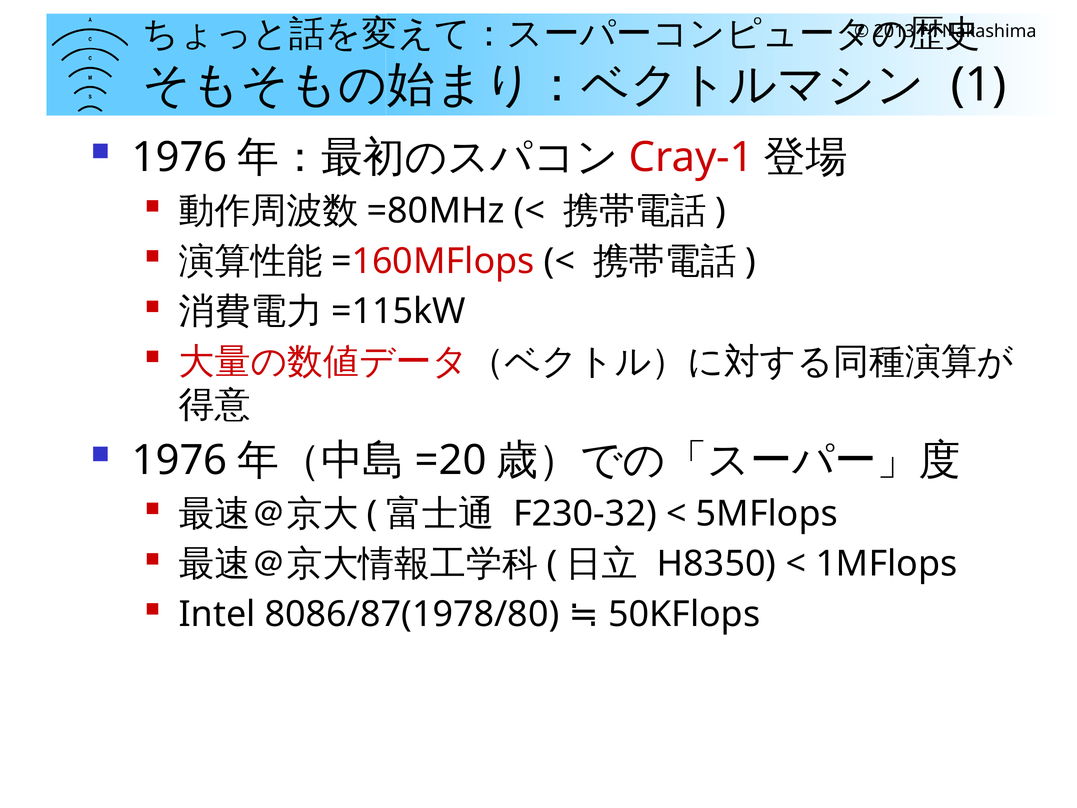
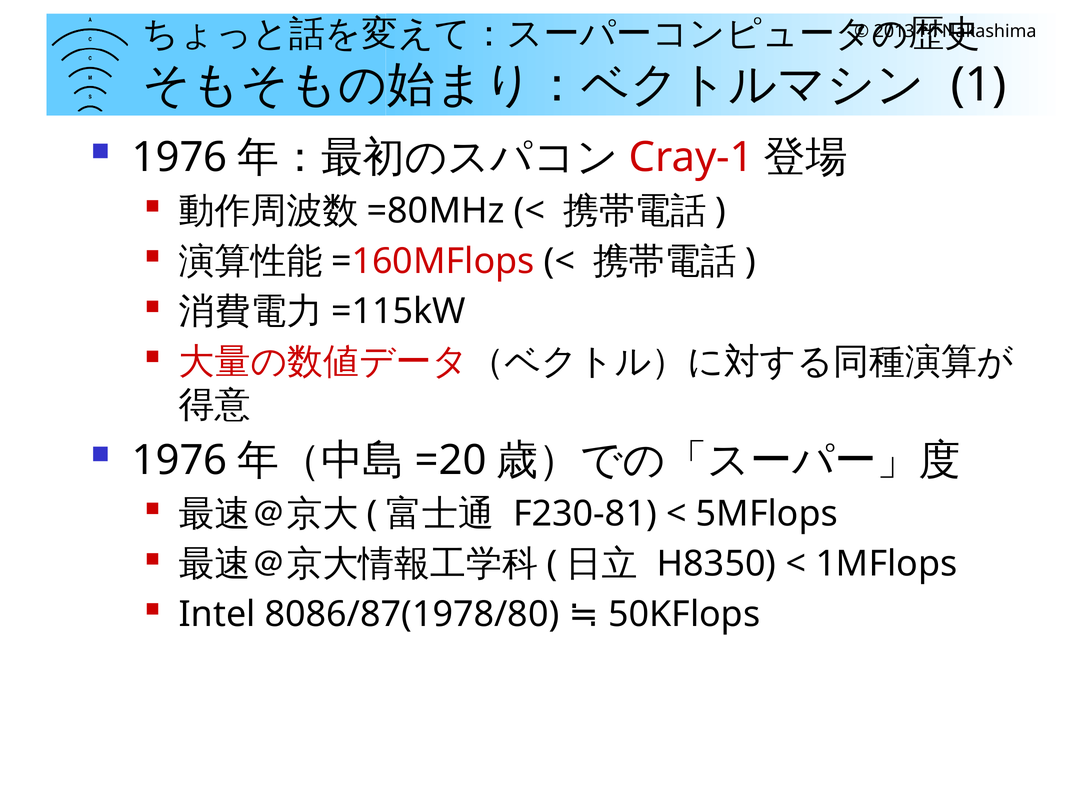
F230-32: F230-32 -> F230-81 (585, 514)
